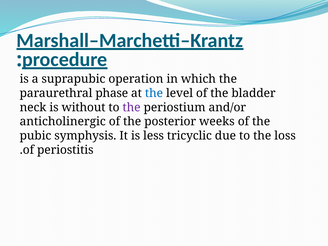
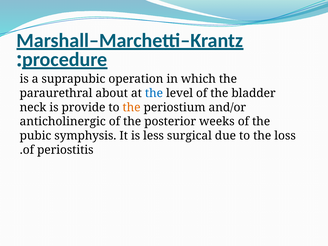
phase: phase -> about (112, 93)
without: without -> provide (84, 107)
the colour: purple -> orange (132, 107)
tricyclic: tricyclic -> surgical (189, 136)
